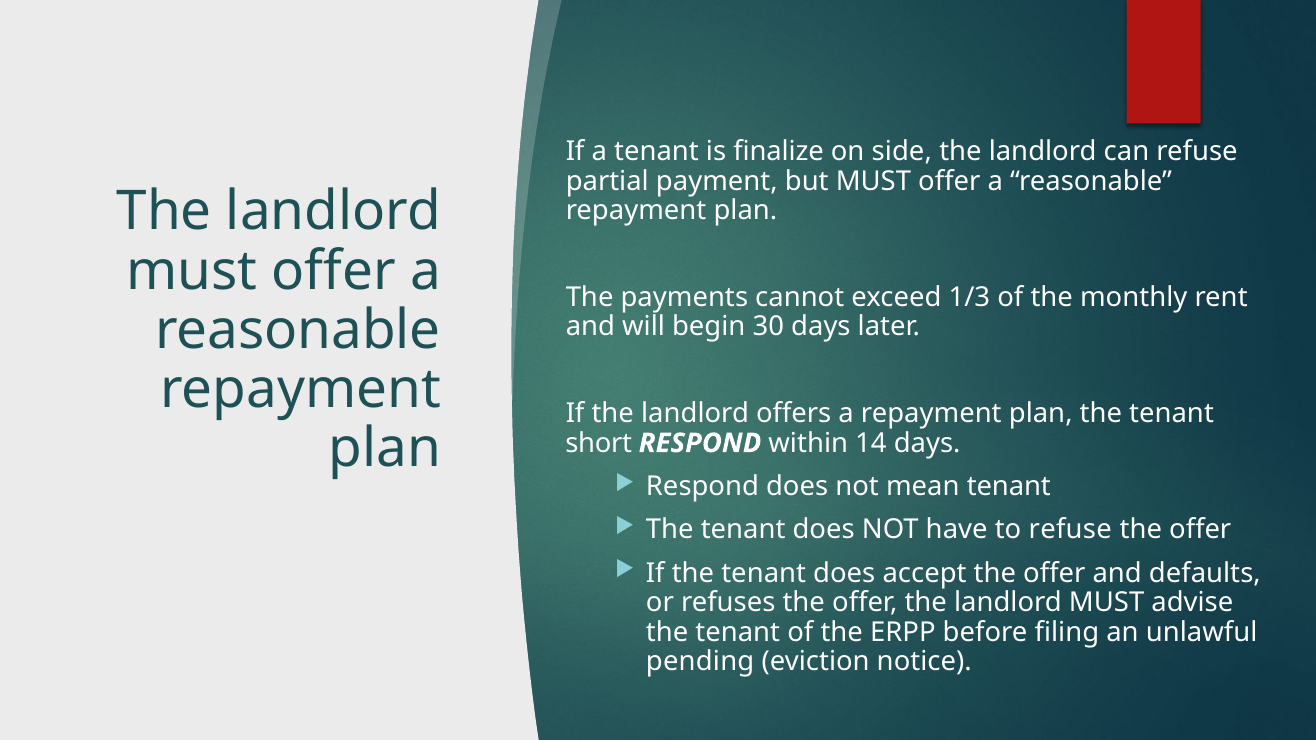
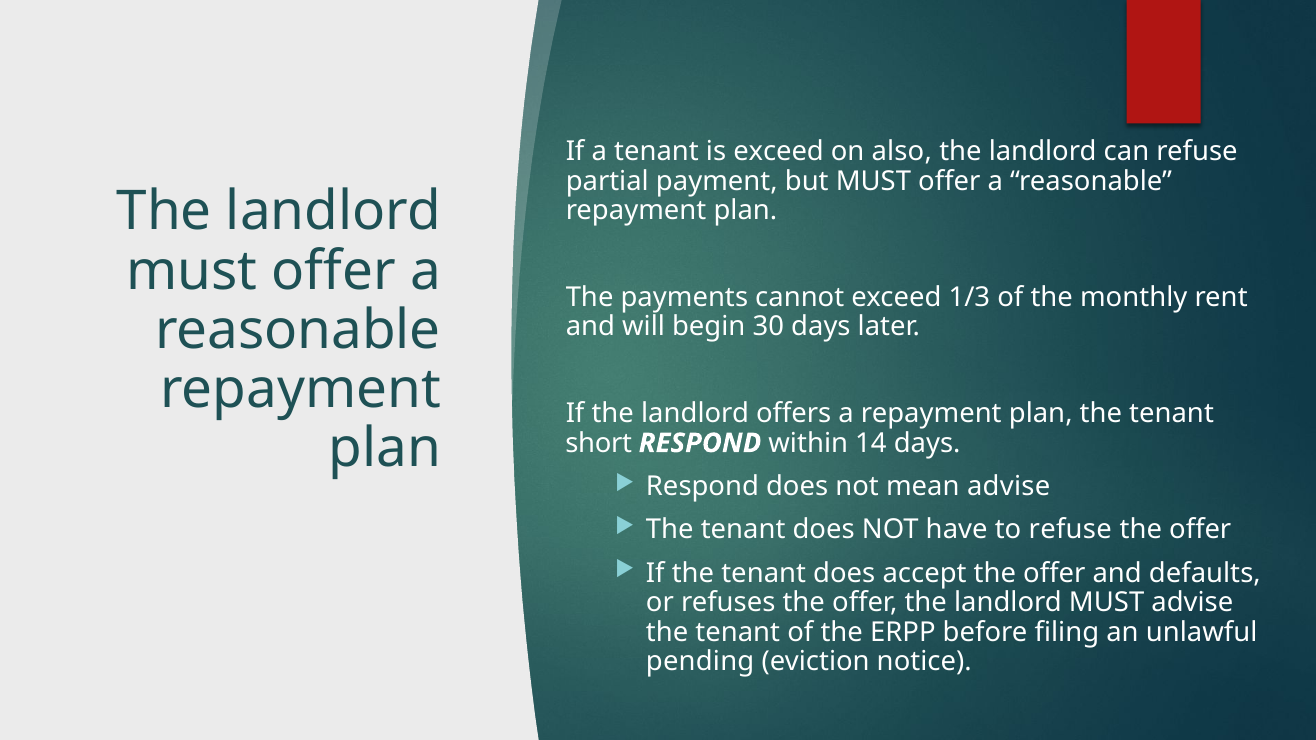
is finalize: finalize -> exceed (779, 152)
side: side -> also (902, 152)
mean tenant: tenant -> advise (1009, 487)
